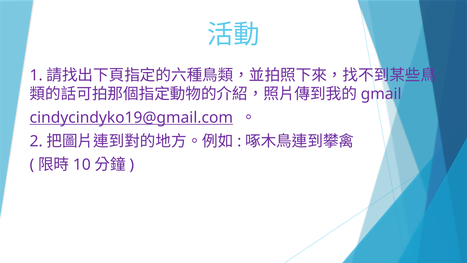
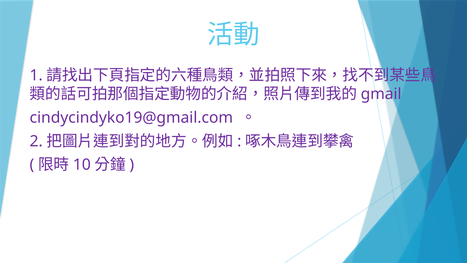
cindycindyko19@gmail.com underline: present -> none (131, 118)
